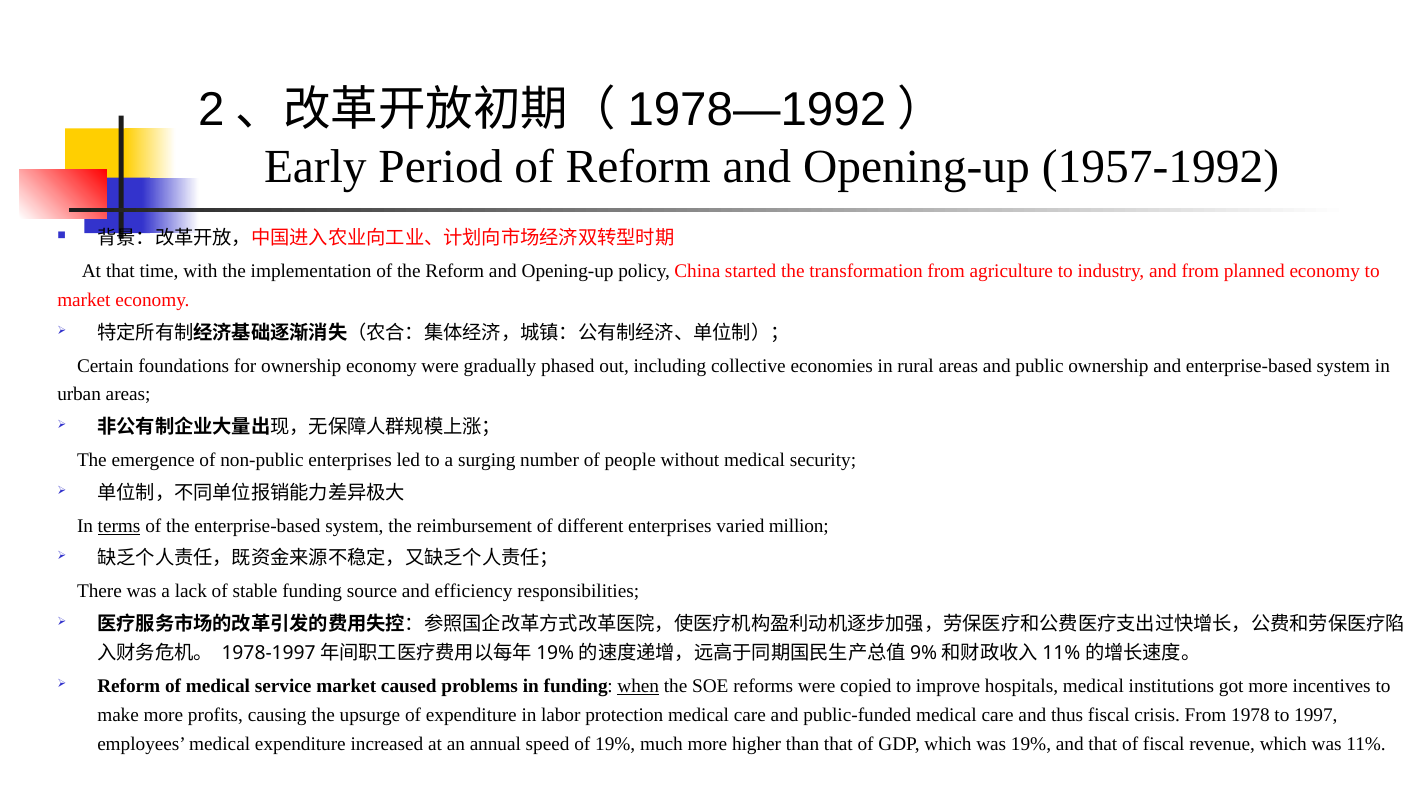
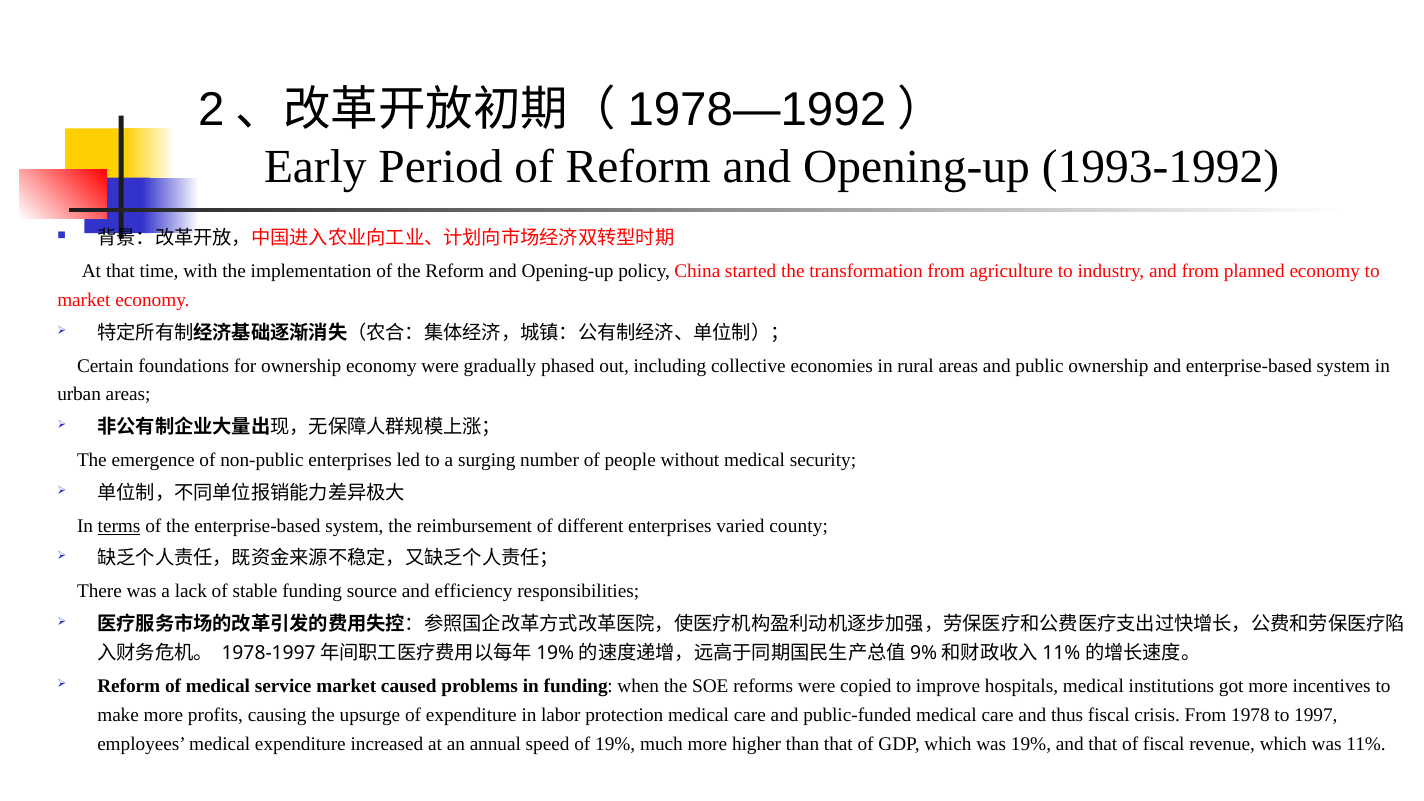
1957-1992: 1957-1992 -> 1993-1992 (1160, 167)
million: million -> county (799, 526)
when underline: present -> none (638, 686)
